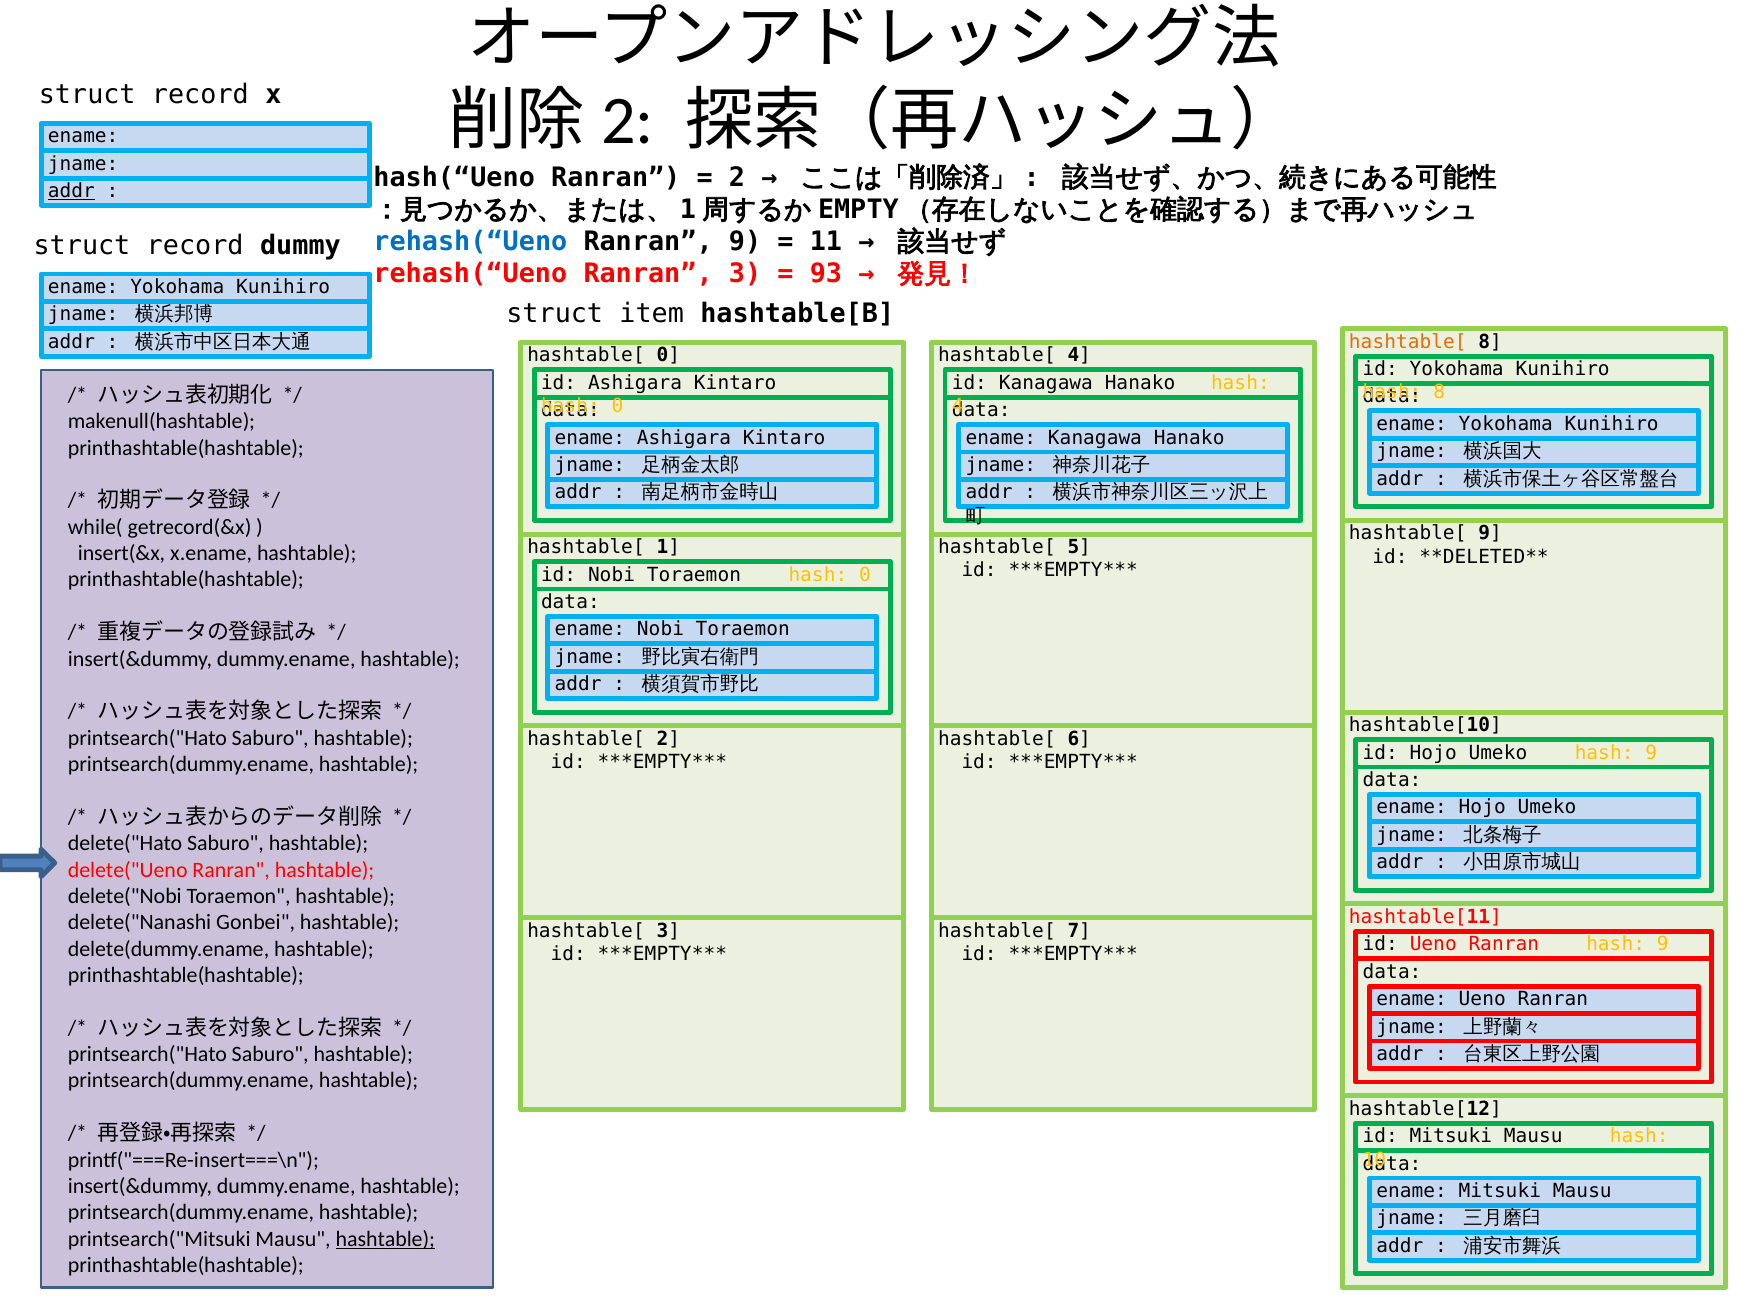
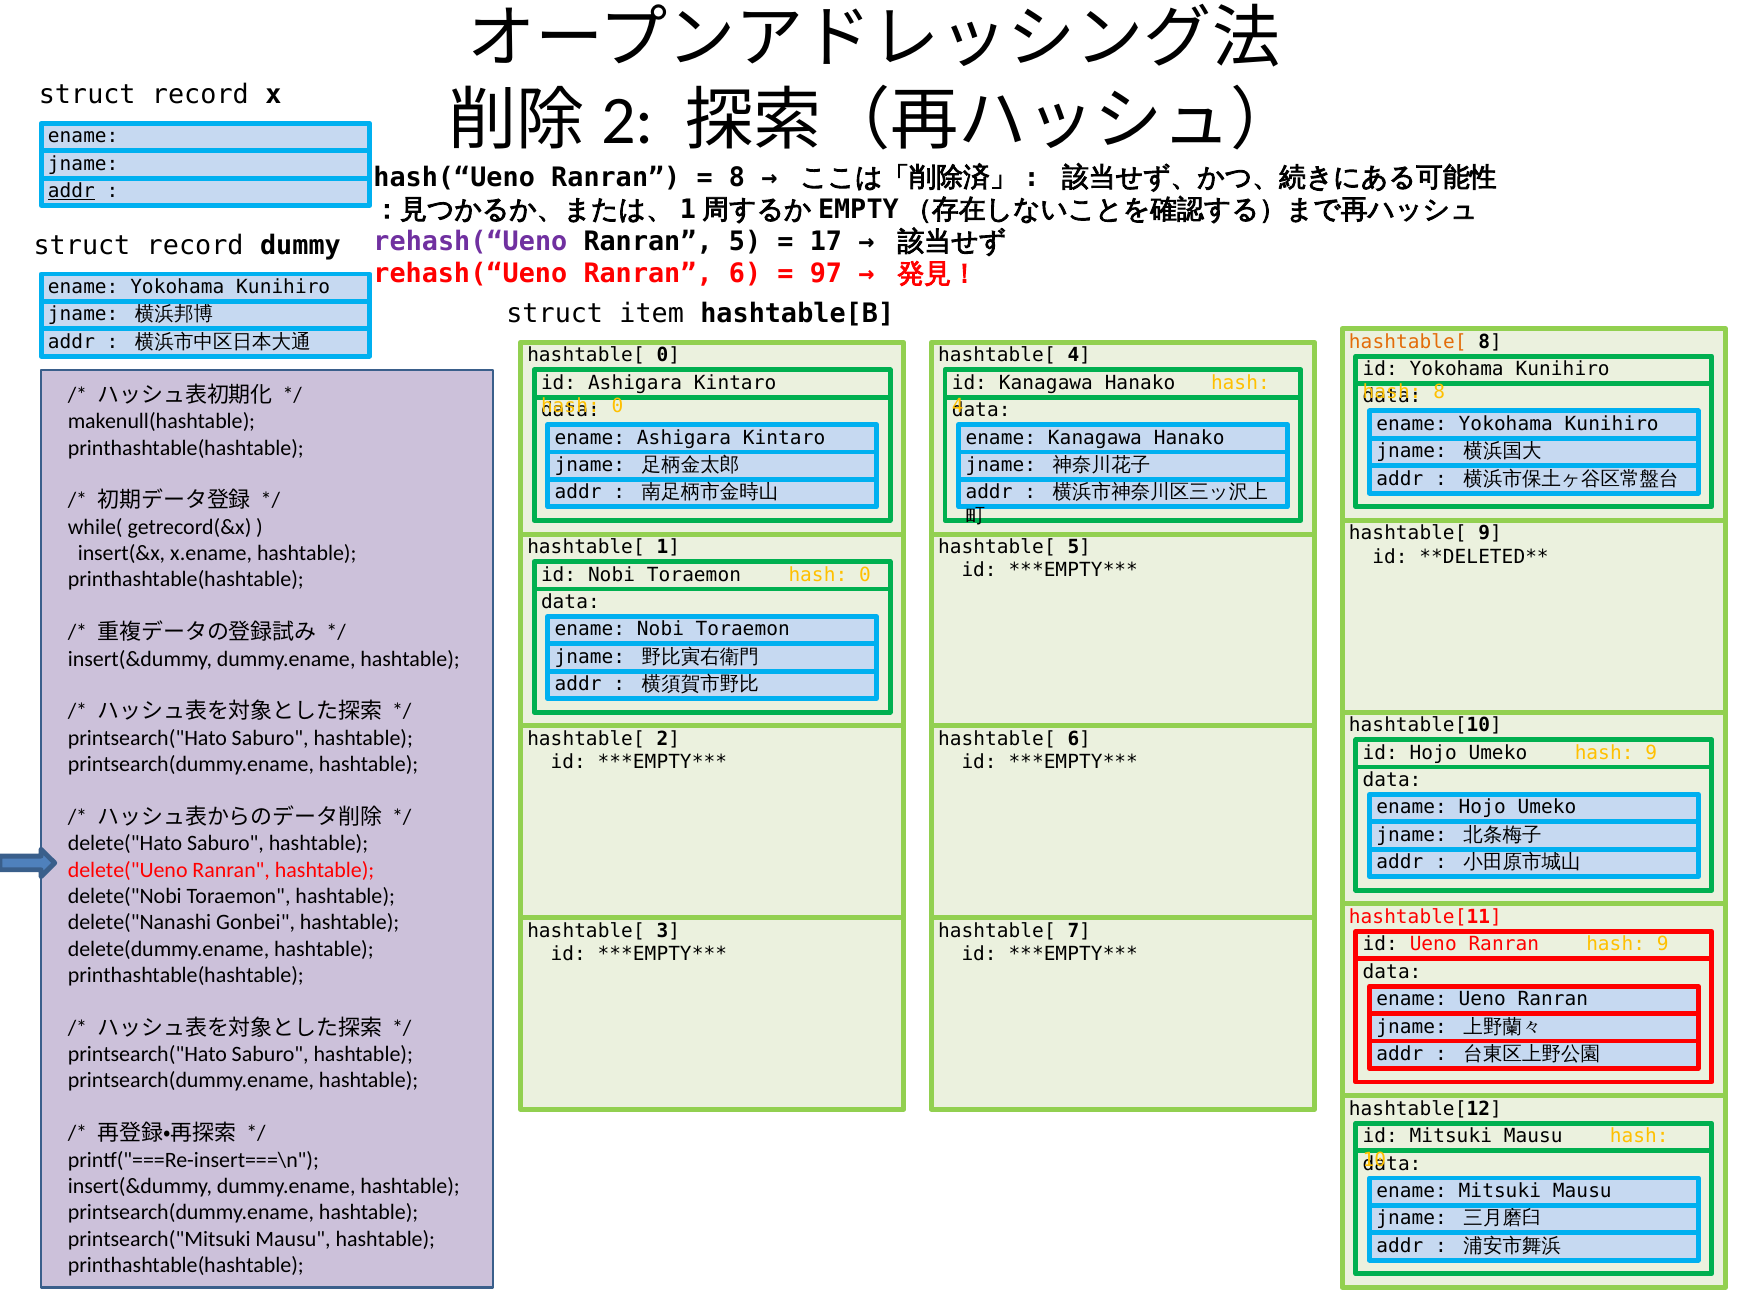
2: 2 -> 8 (737, 177)
rehash(“Ueno colour: blue -> purple (470, 241)
Ranran 9: 9 -> 5 (745, 241)
11: 11 -> 17 (826, 241)
Ranran 3: 3 -> 6 (745, 274)
93: 93 -> 97 (826, 274)
hashtable underline: present -> none (385, 1239)
